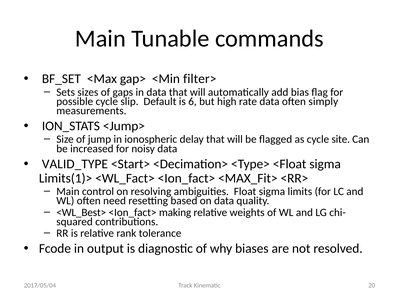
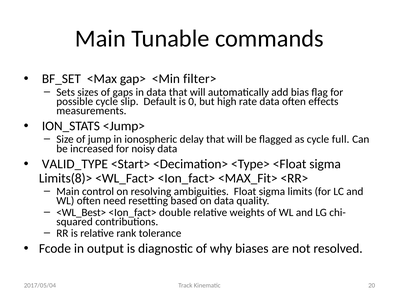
6: 6 -> 0 (192, 102)
simply: simply -> effects (323, 102)
site: site -> full (341, 139)
Limits(1)>: Limits(1)> -> Limits(8)> (66, 178)
making: making -> double (175, 213)
